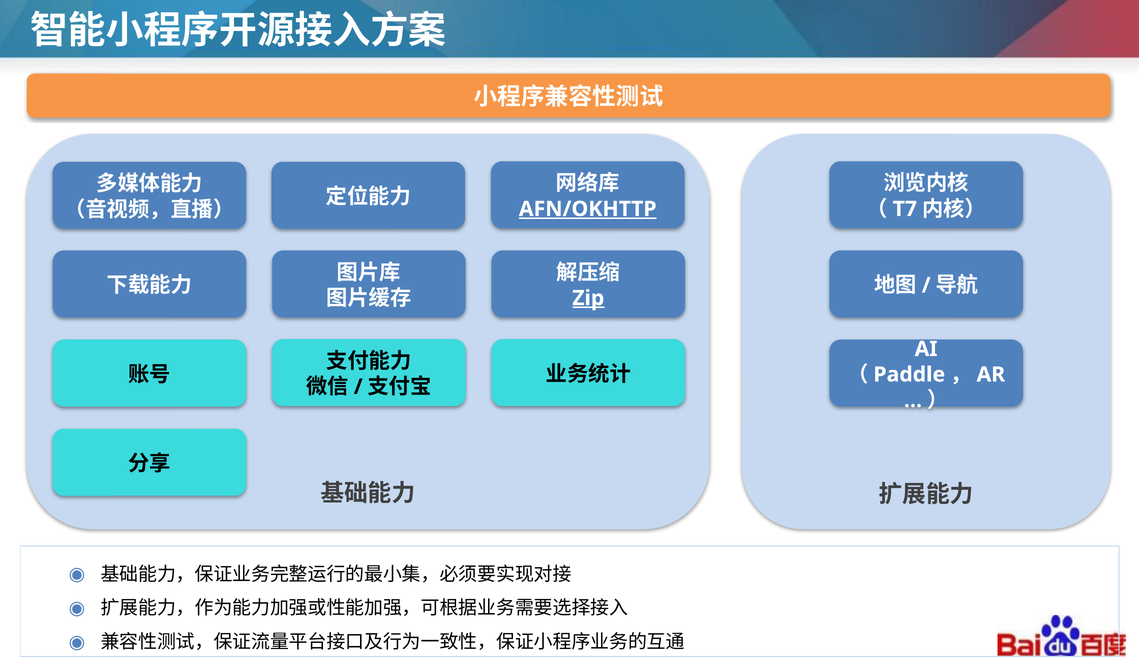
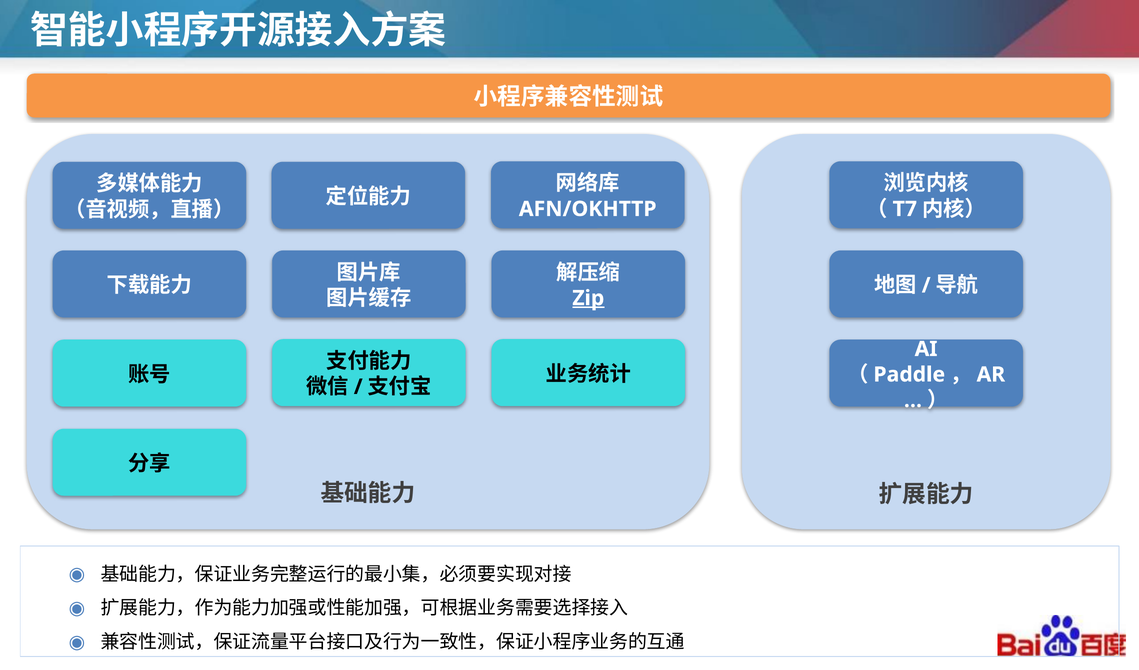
AFN/OKHTTP underline: present -> none (588, 209)
